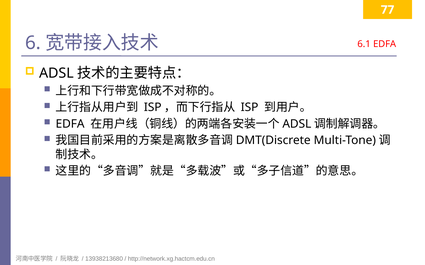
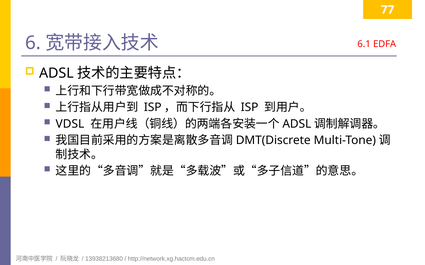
EDFA: EDFA -> VDSL (70, 124)
